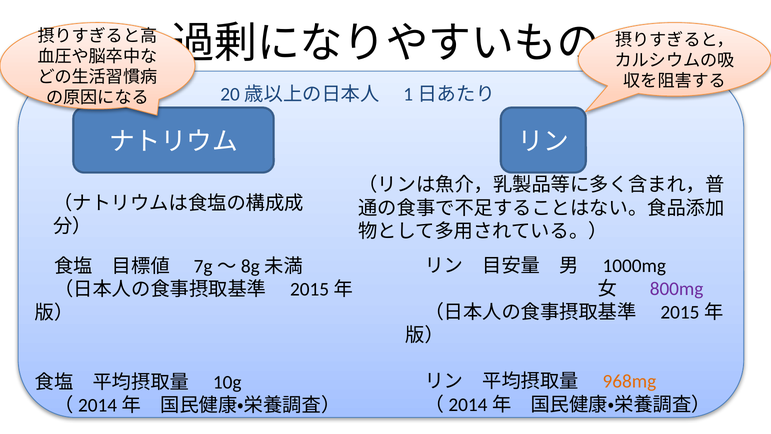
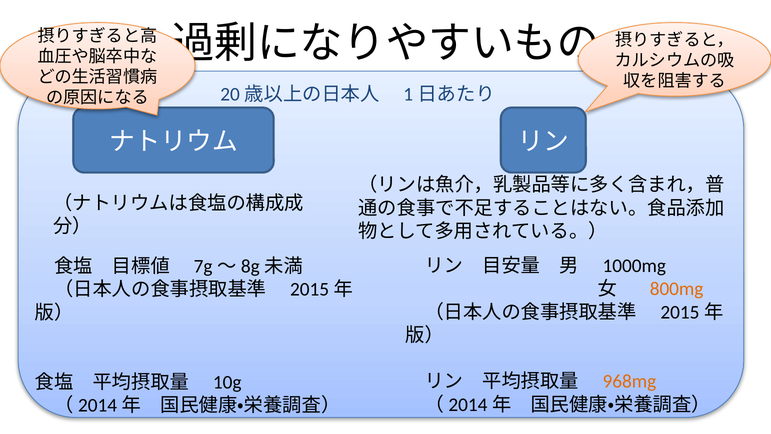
800mg colour: purple -> orange (677, 289)
